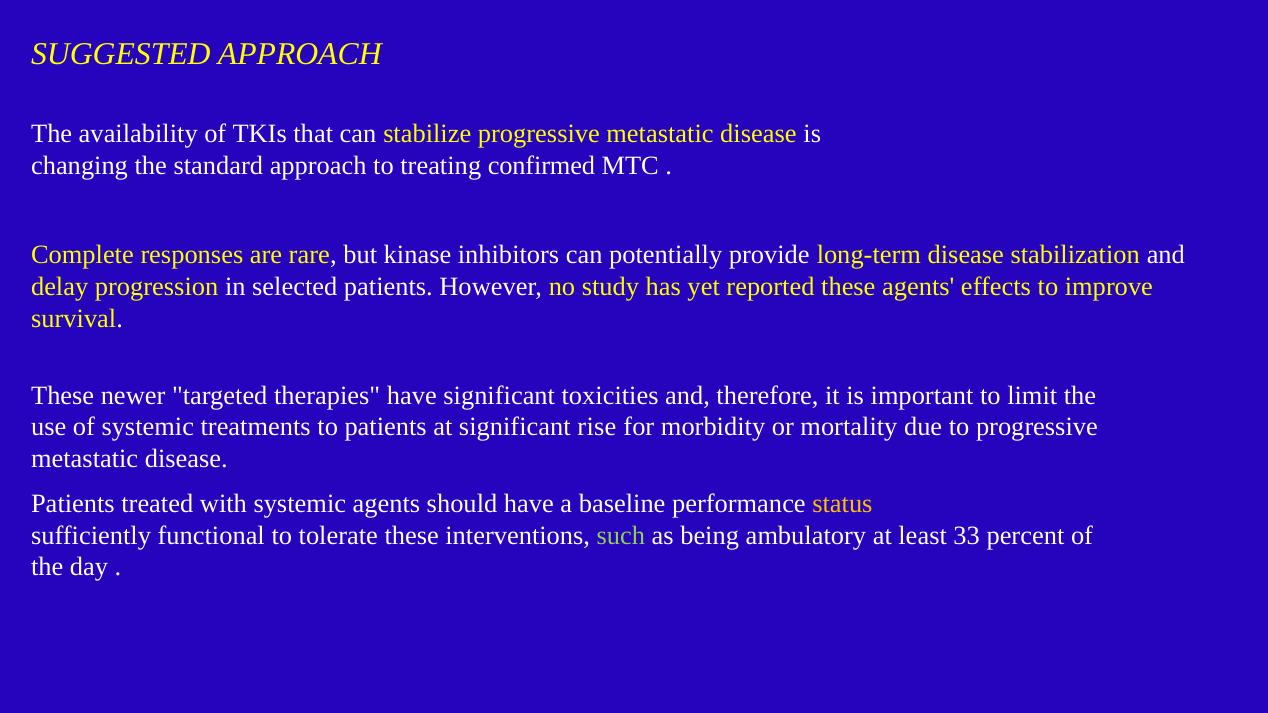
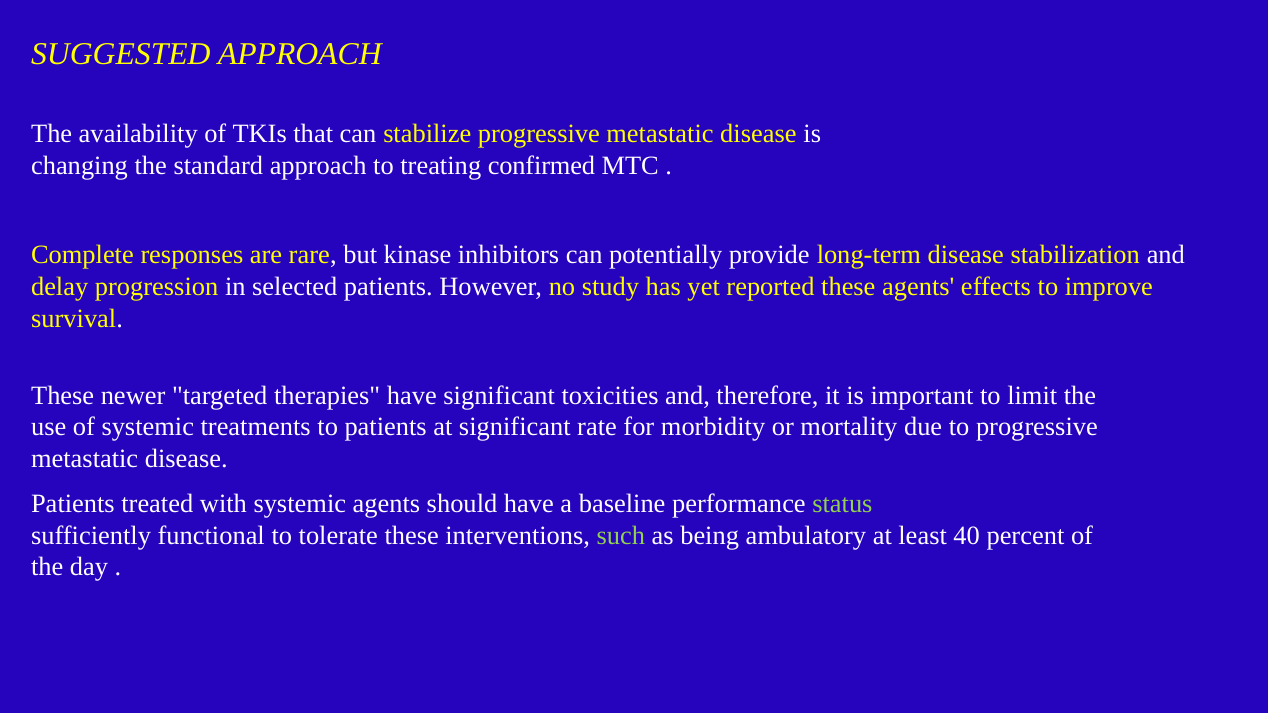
rise: rise -> rate (597, 427)
status colour: yellow -> light green (842, 504)
33: 33 -> 40 (967, 536)
